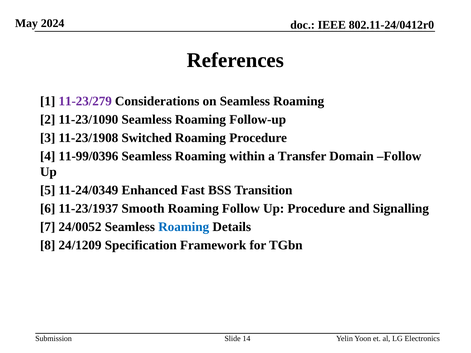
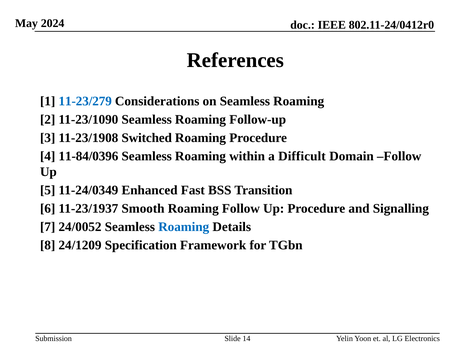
11-23/279 colour: purple -> blue (85, 101)
11-99/0396: 11-99/0396 -> 11-84/0396 (88, 156)
Transfer: Transfer -> Difficult (302, 156)
